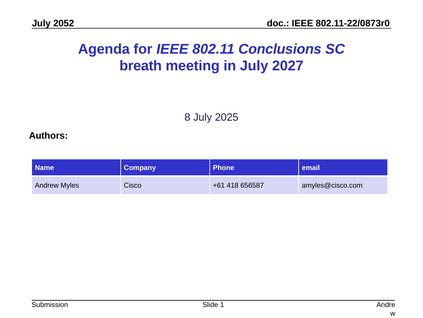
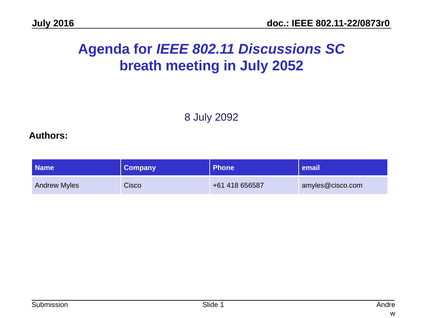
2052: 2052 -> 2016 (64, 23)
Conclusions: Conclusions -> Discussions (280, 49)
2027: 2027 -> 2052 (288, 66)
2025: 2025 -> 2092 (227, 117)
